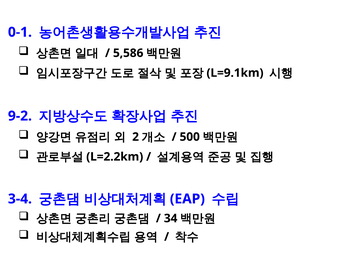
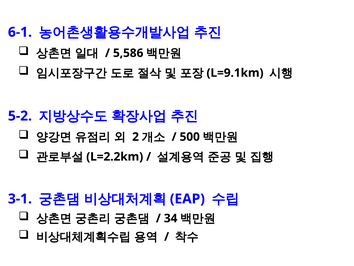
0-1: 0-1 -> 6-1 (20, 32)
9-2: 9-2 -> 5-2 (20, 116)
3-4: 3-4 -> 3-1 (20, 198)
